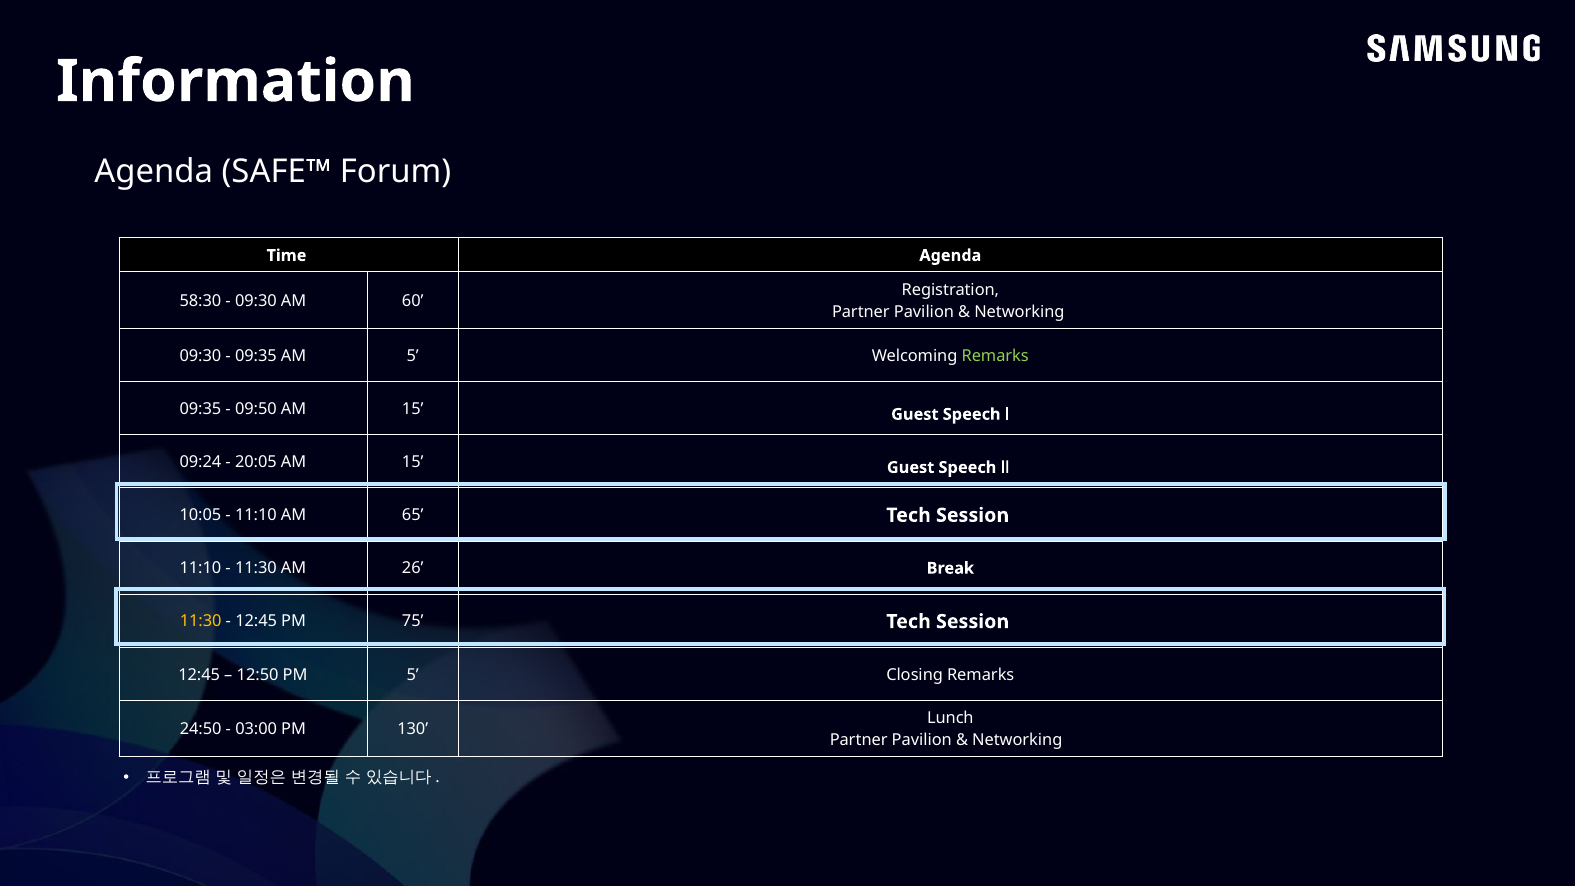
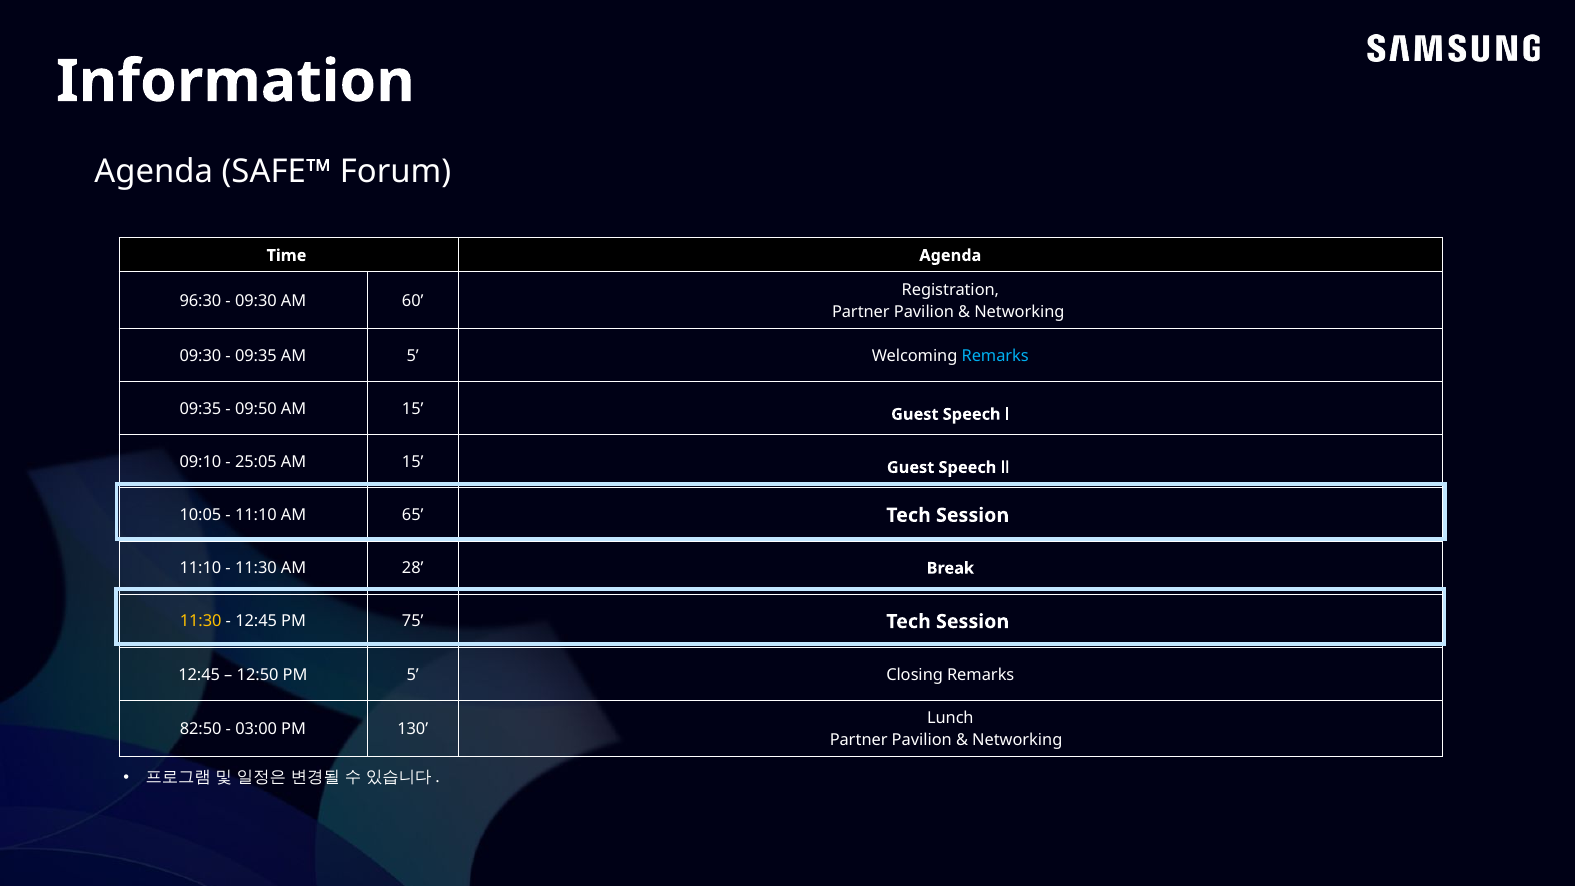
58:30: 58:30 -> 96:30 (200, 301)
Remarks colour: light green -> light blue (995, 356)
09:24: 09:24 -> 09:10 (200, 462)
20:05: 20:05 -> 25:05 (256, 462)
26: 26 -> 28 (413, 568)
24:50: 24:50 -> 82:50 (201, 729)
